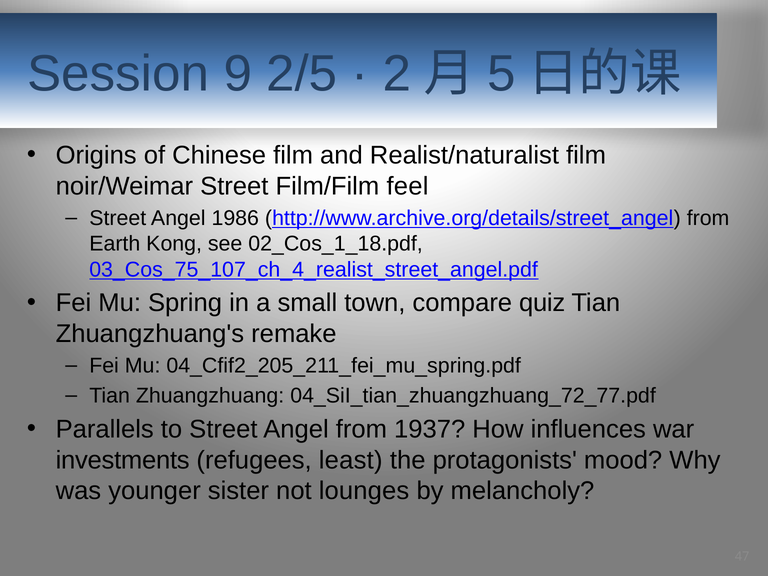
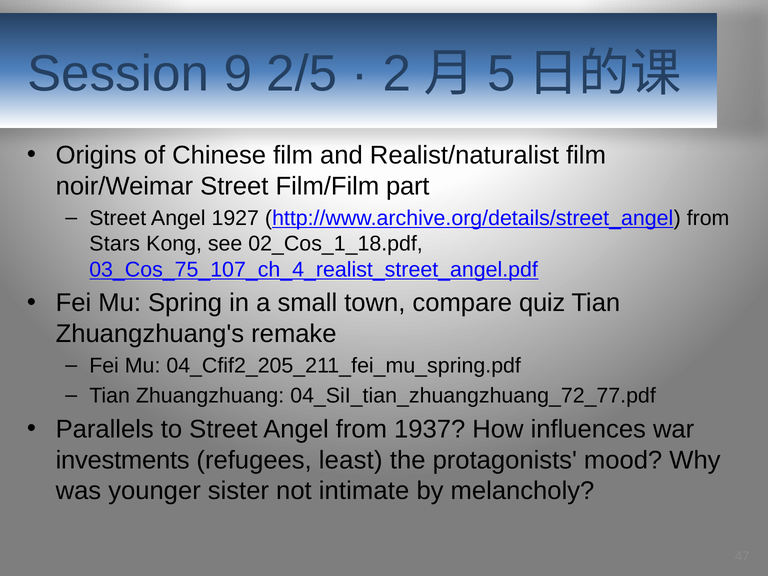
feel: feel -> part (408, 186)
1986: 1986 -> 1927 (235, 218)
Earth: Earth -> Stars (115, 244)
lounges: lounges -> intimate (364, 491)
